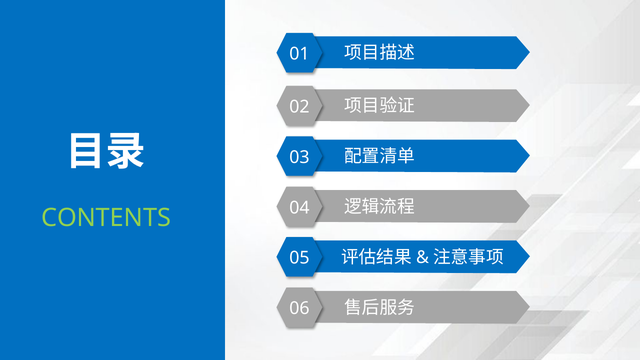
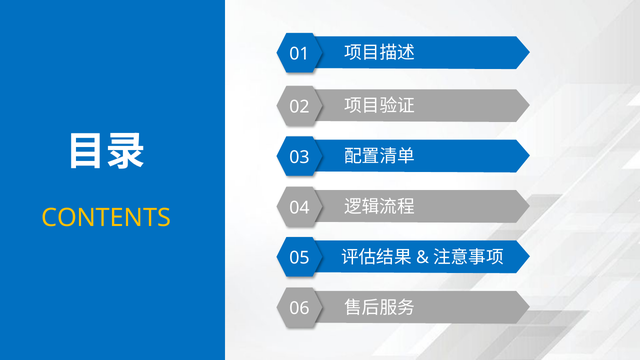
CONTENTS colour: light green -> yellow (106, 218)
